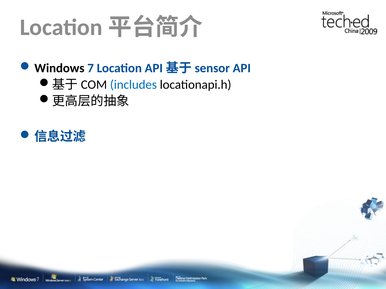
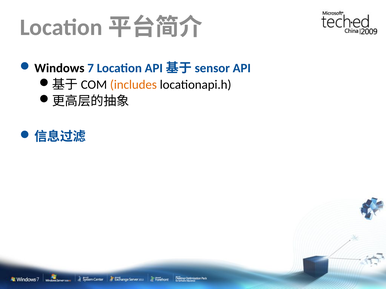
includes colour: blue -> orange (133, 85)
